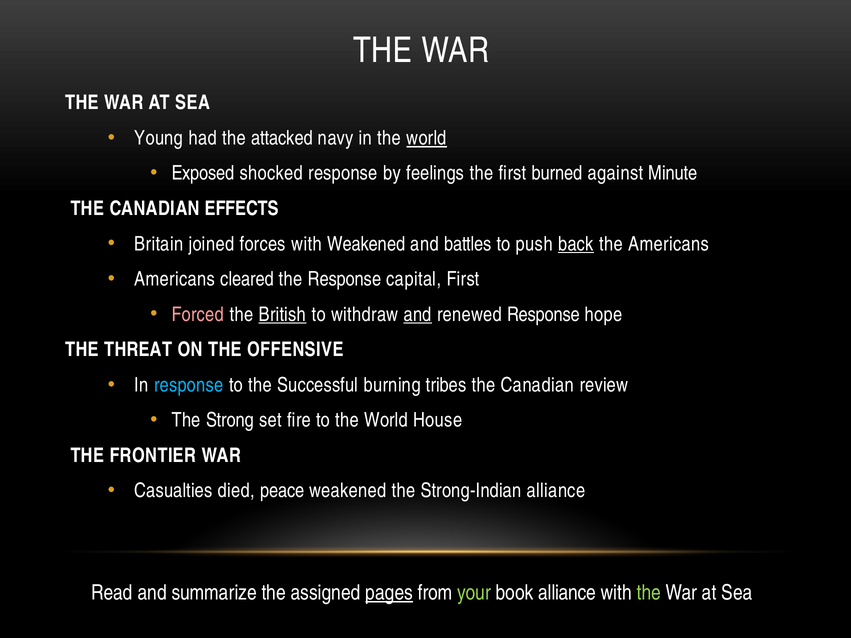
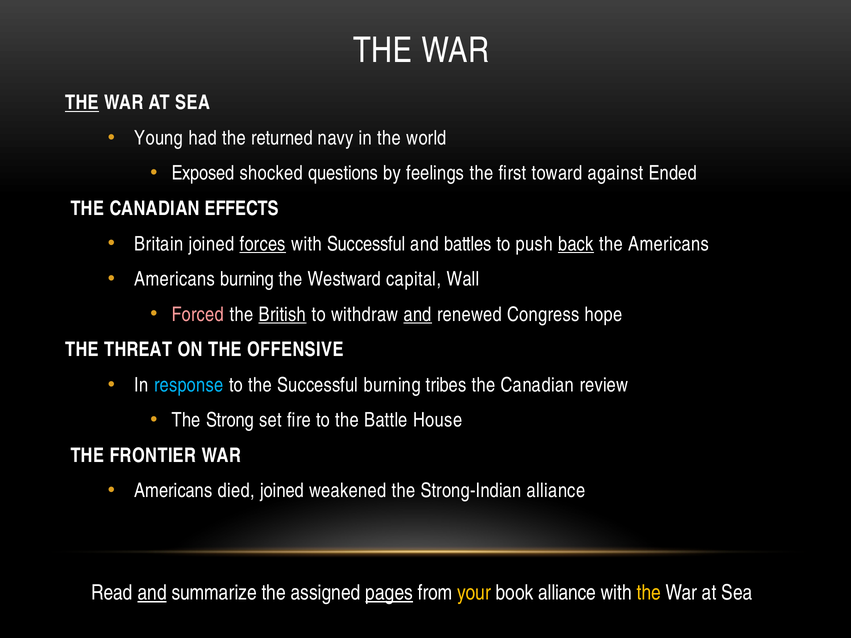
THE underline: none -> present (82, 103)
attacked: attacked -> returned (282, 138)
world underline: present -> none (427, 138)
shocked response: response -> questions (343, 173)
burned: burned -> toward (557, 173)
Minute: Minute -> Ended (673, 173)
forces underline: none -> present (263, 244)
with Weakened: Weakened -> Successful (366, 244)
Americans cleared: cleared -> burning (247, 279)
the Response: Response -> Westward (344, 279)
capital First: First -> Wall (463, 279)
renewed Response: Response -> Congress (543, 315)
to the World: World -> Battle (386, 420)
Casualties: Casualties -> Americans (173, 491)
died peace: peace -> joined (282, 491)
and underline: none -> present (152, 593)
your colour: light green -> yellow (474, 593)
the colour: light green -> yellow (649, 593)
